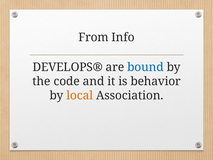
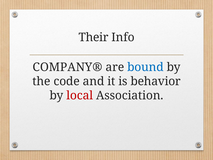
From: From -> Their (94, 37)
DEVELOPS®: DEVELOPS® -> COMPANY® (68, 67)
local colour: orange -> red (80, 95)
